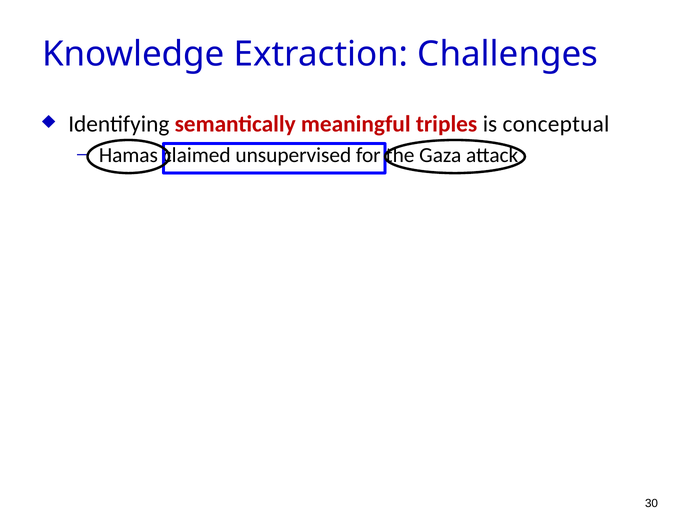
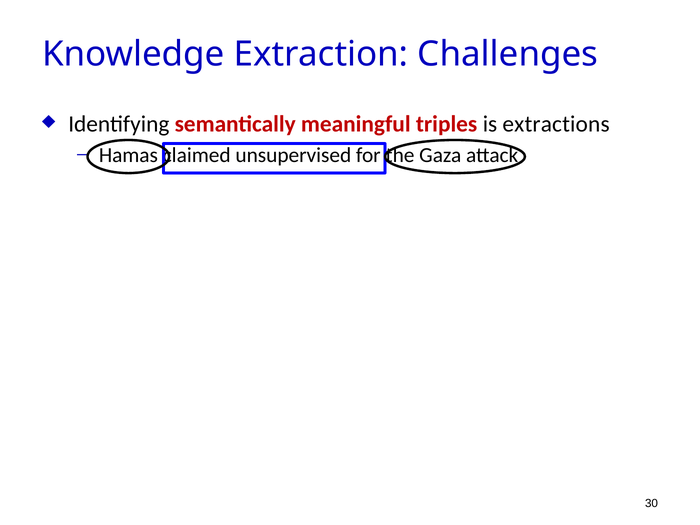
conceptual: conceptual -> extractions (556, 124)
